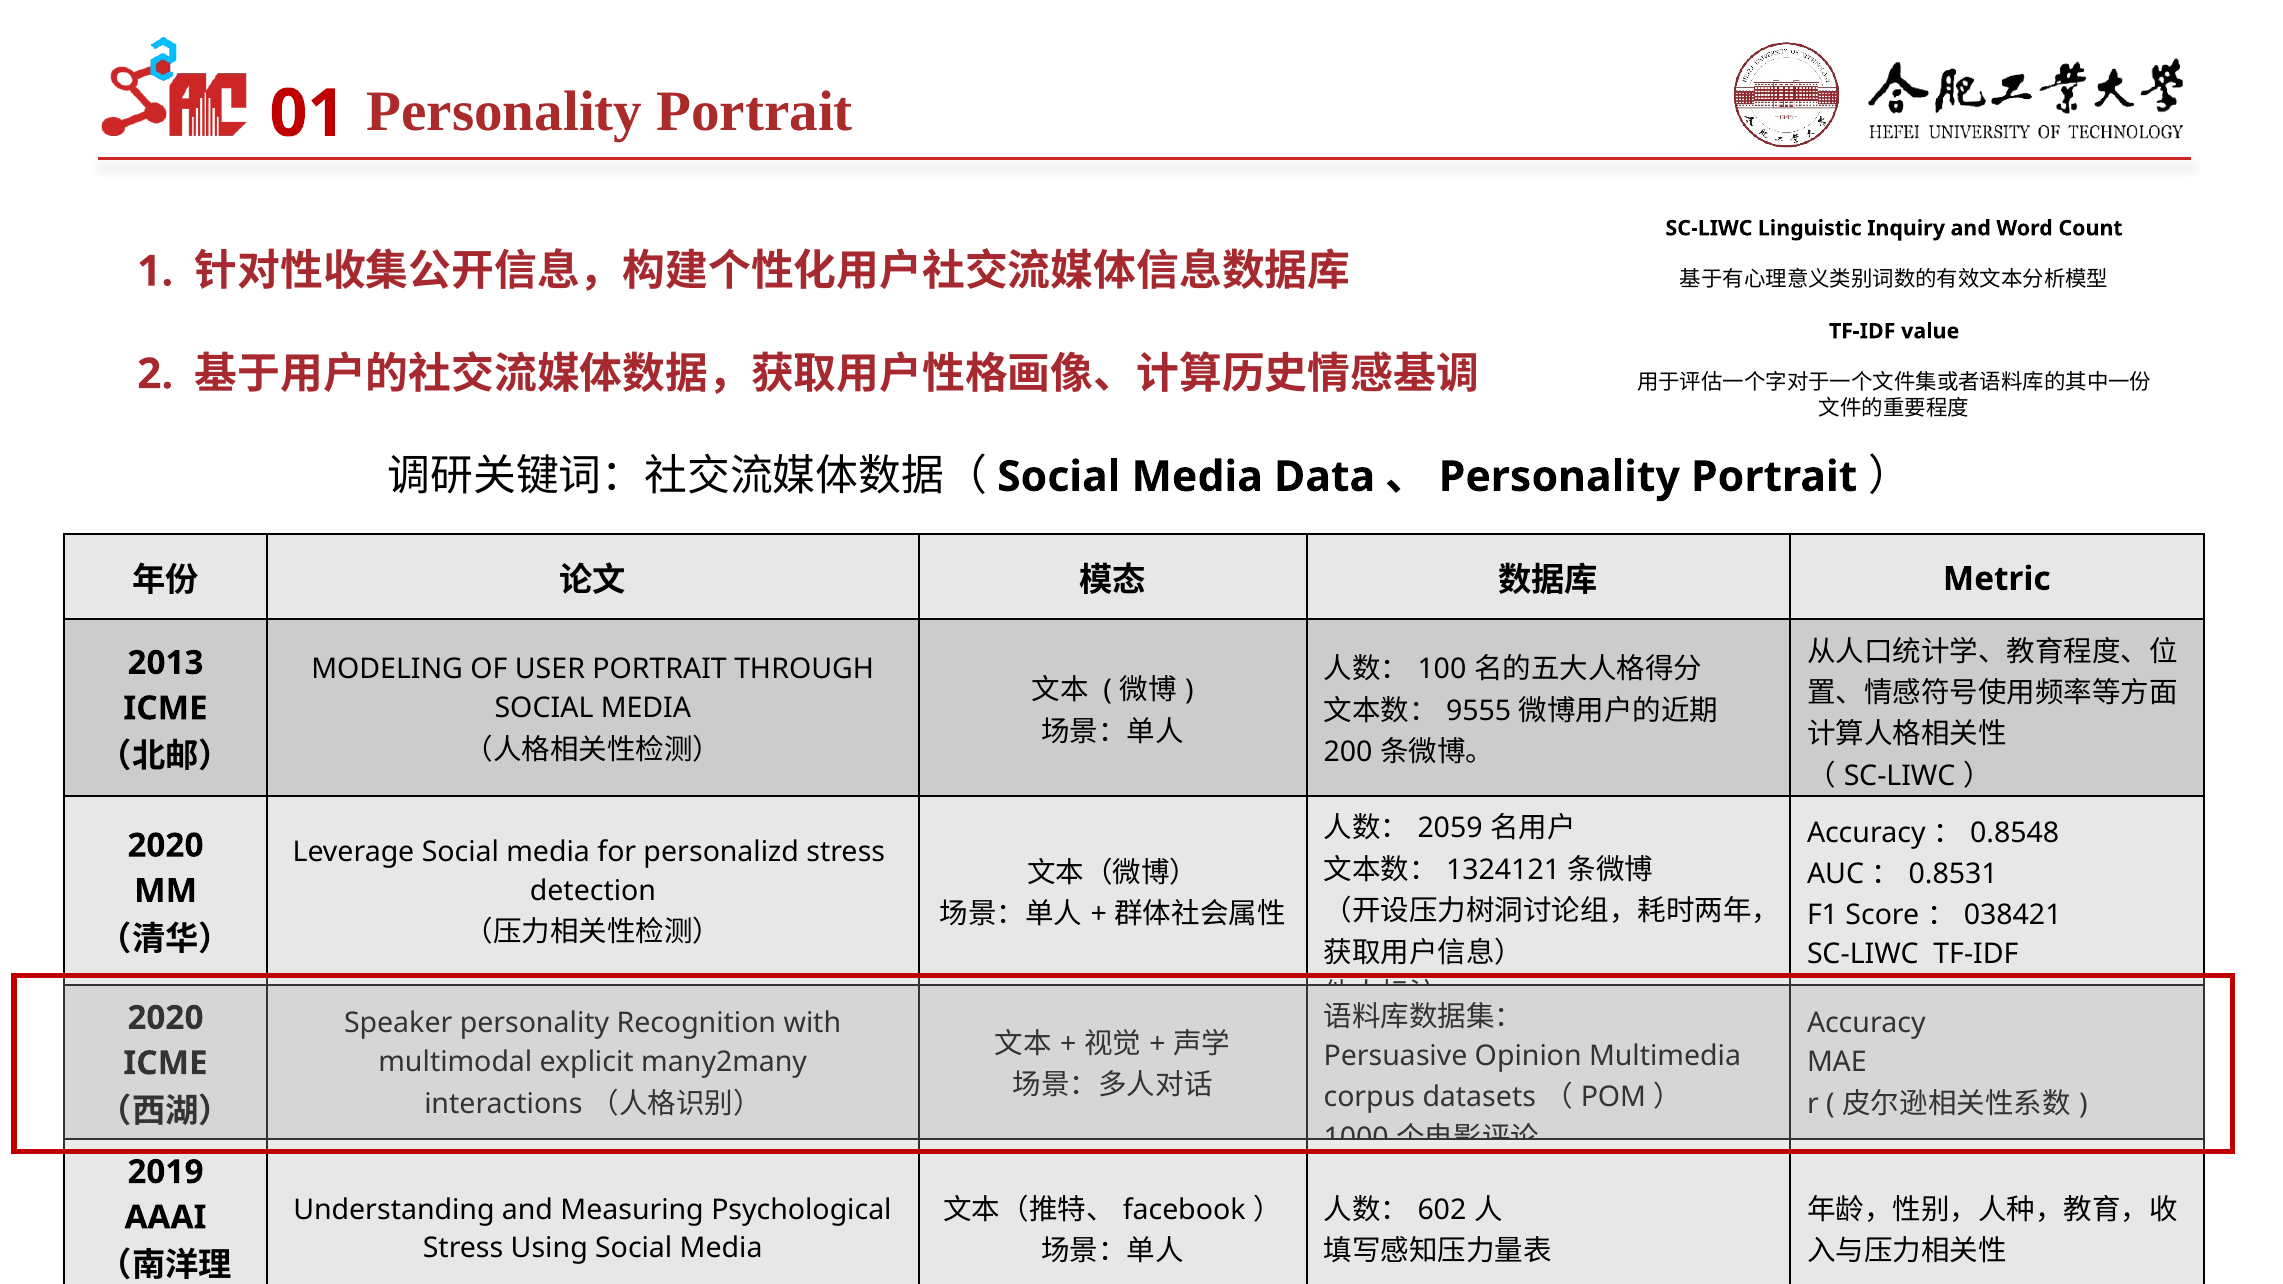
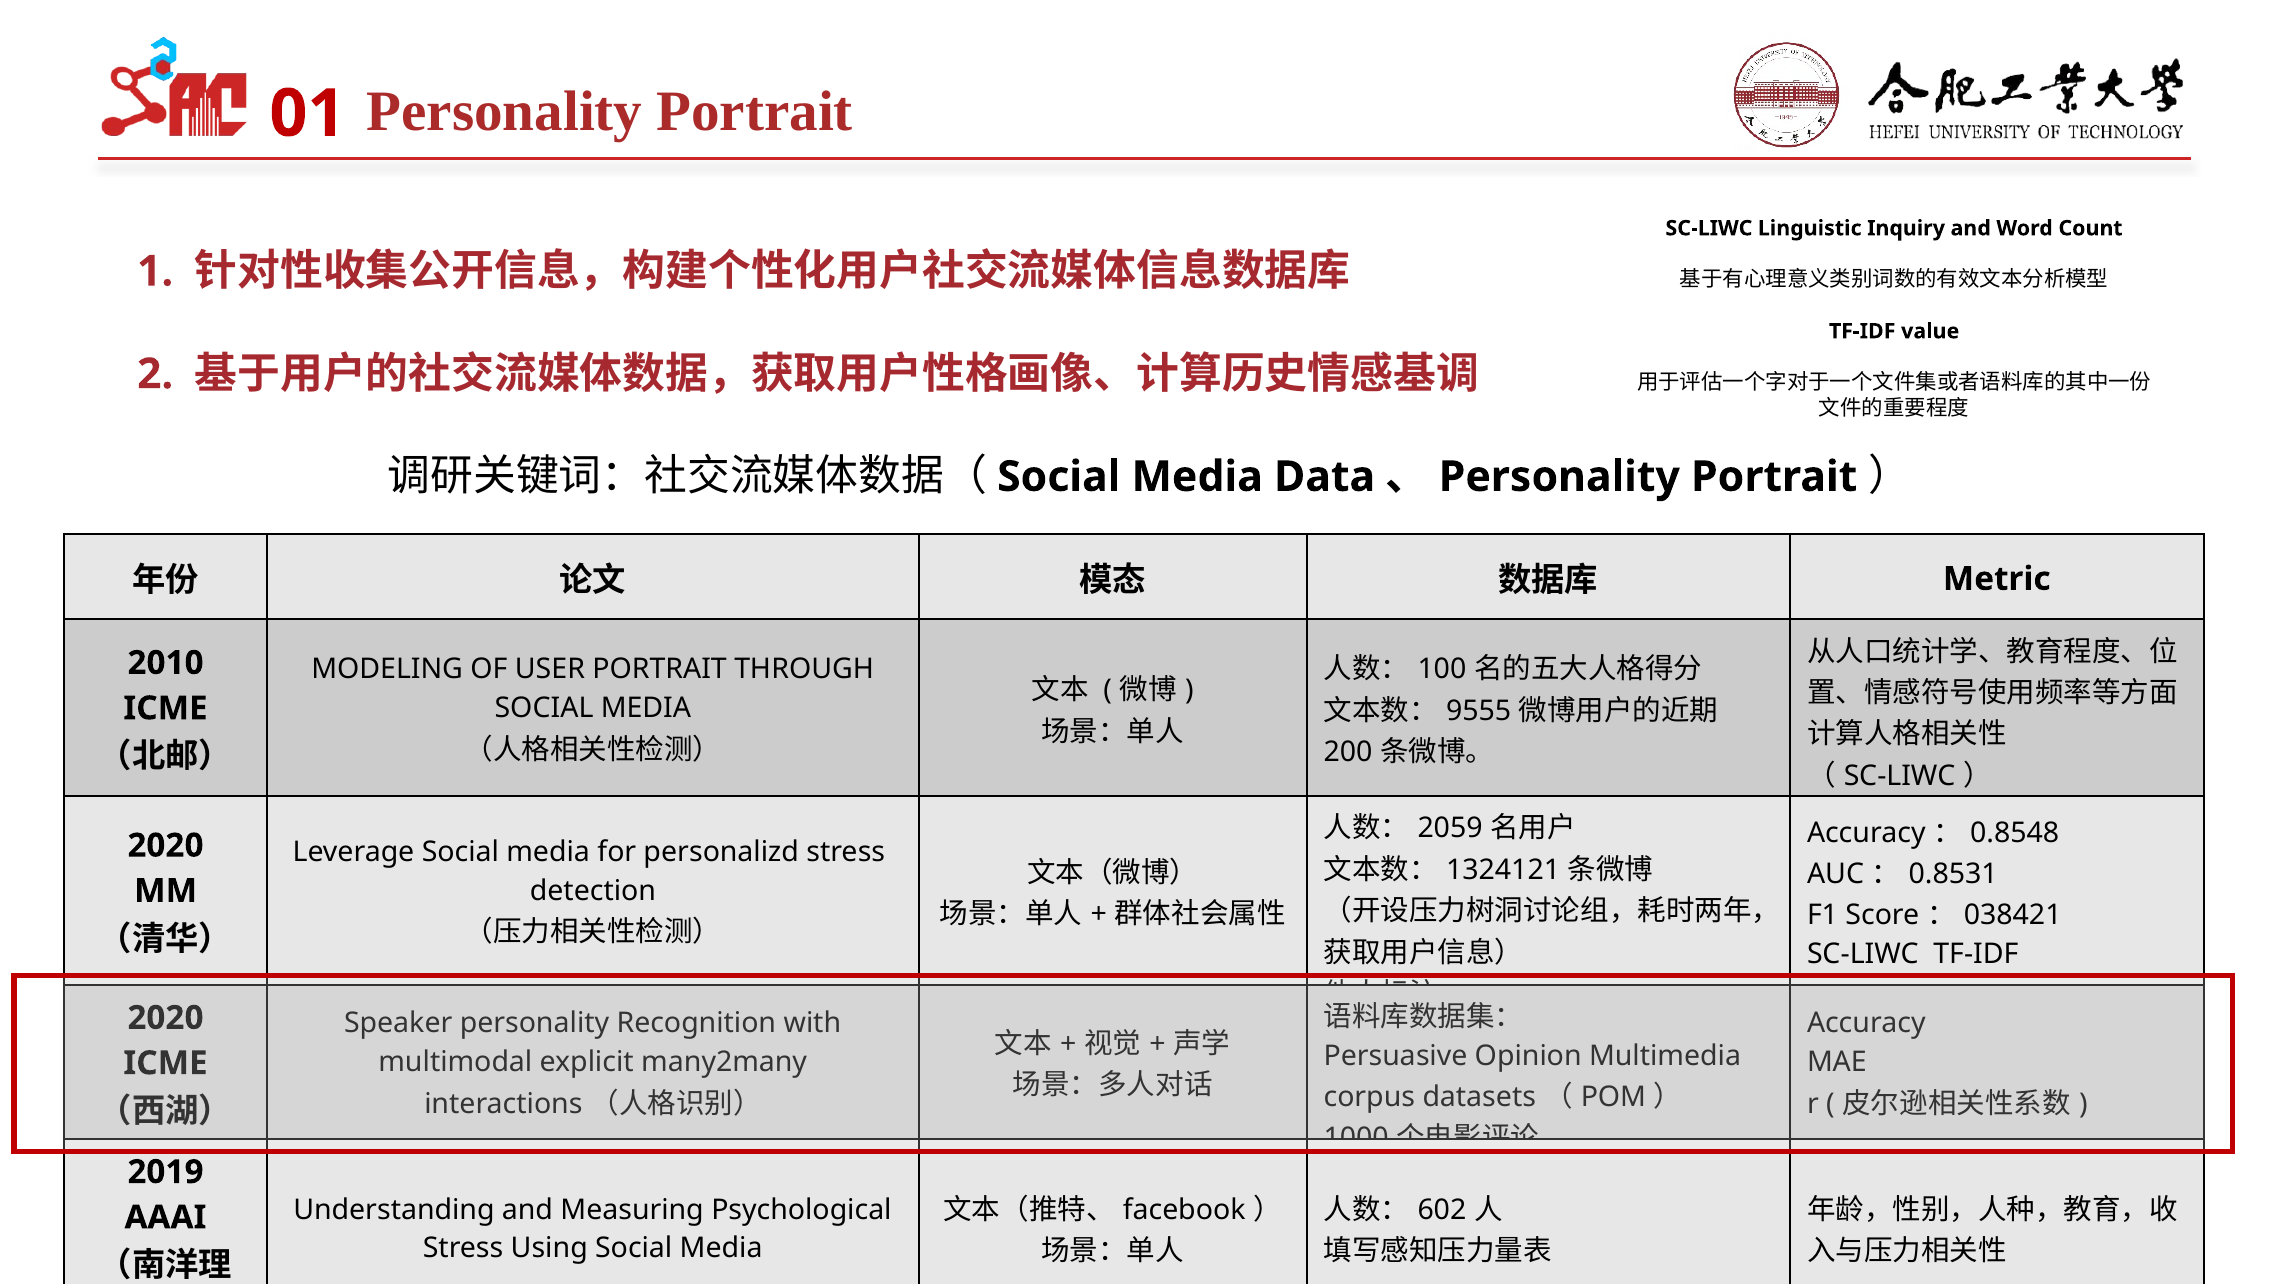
2013: 2013 -> 2010 (166, 663)
